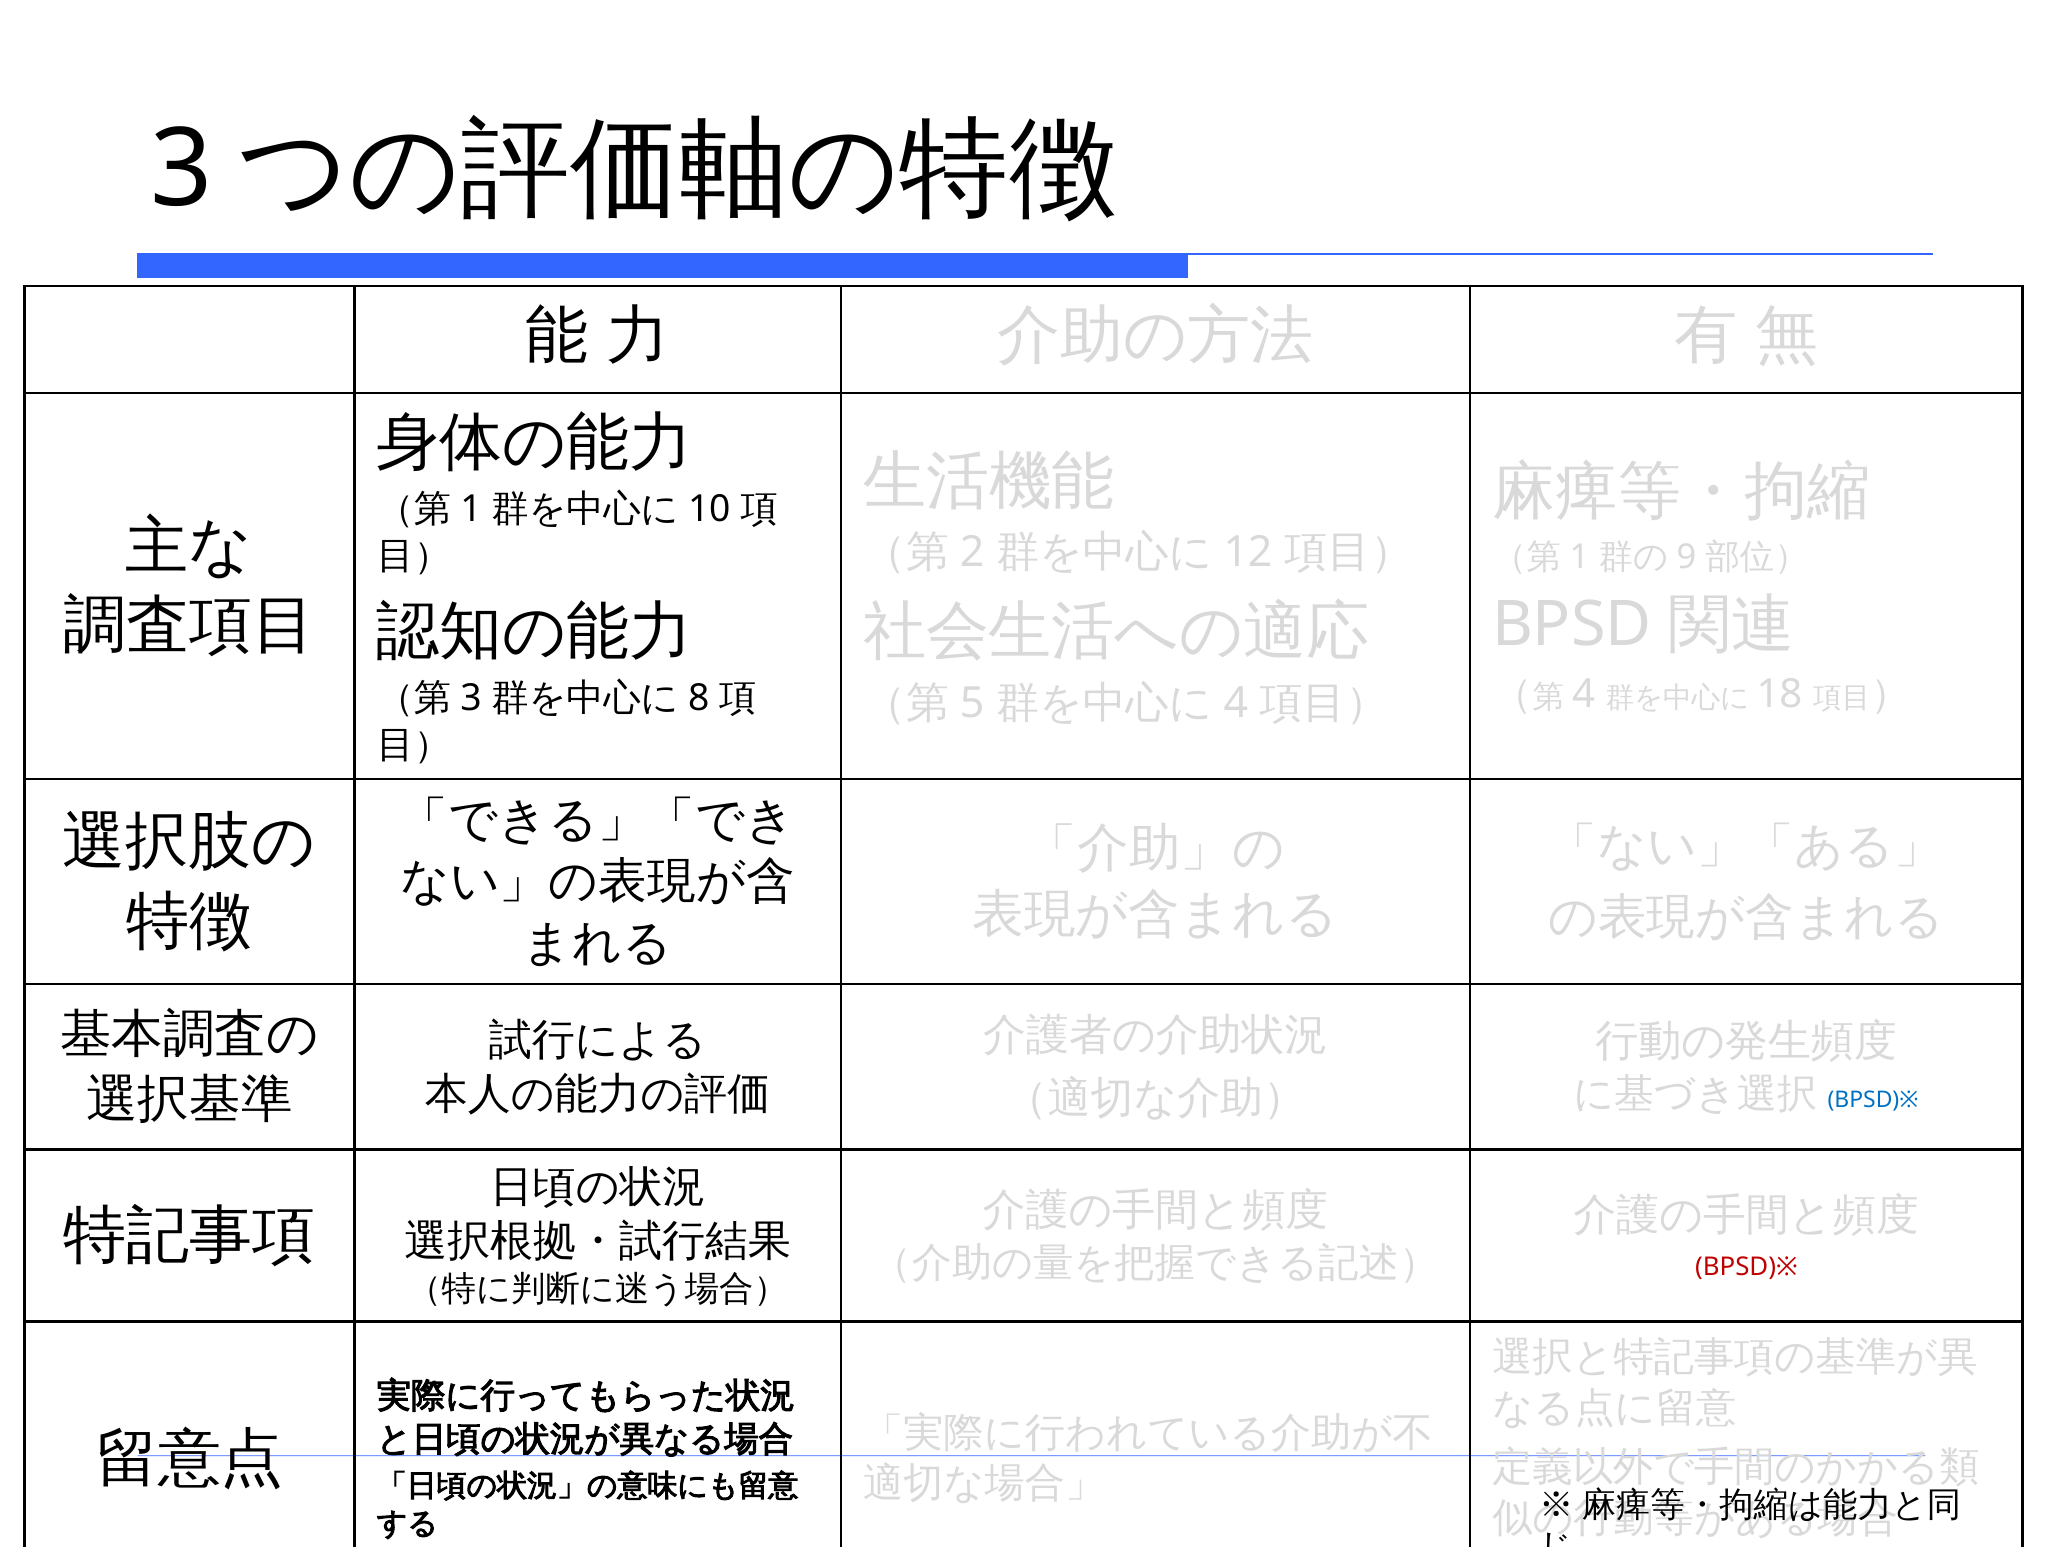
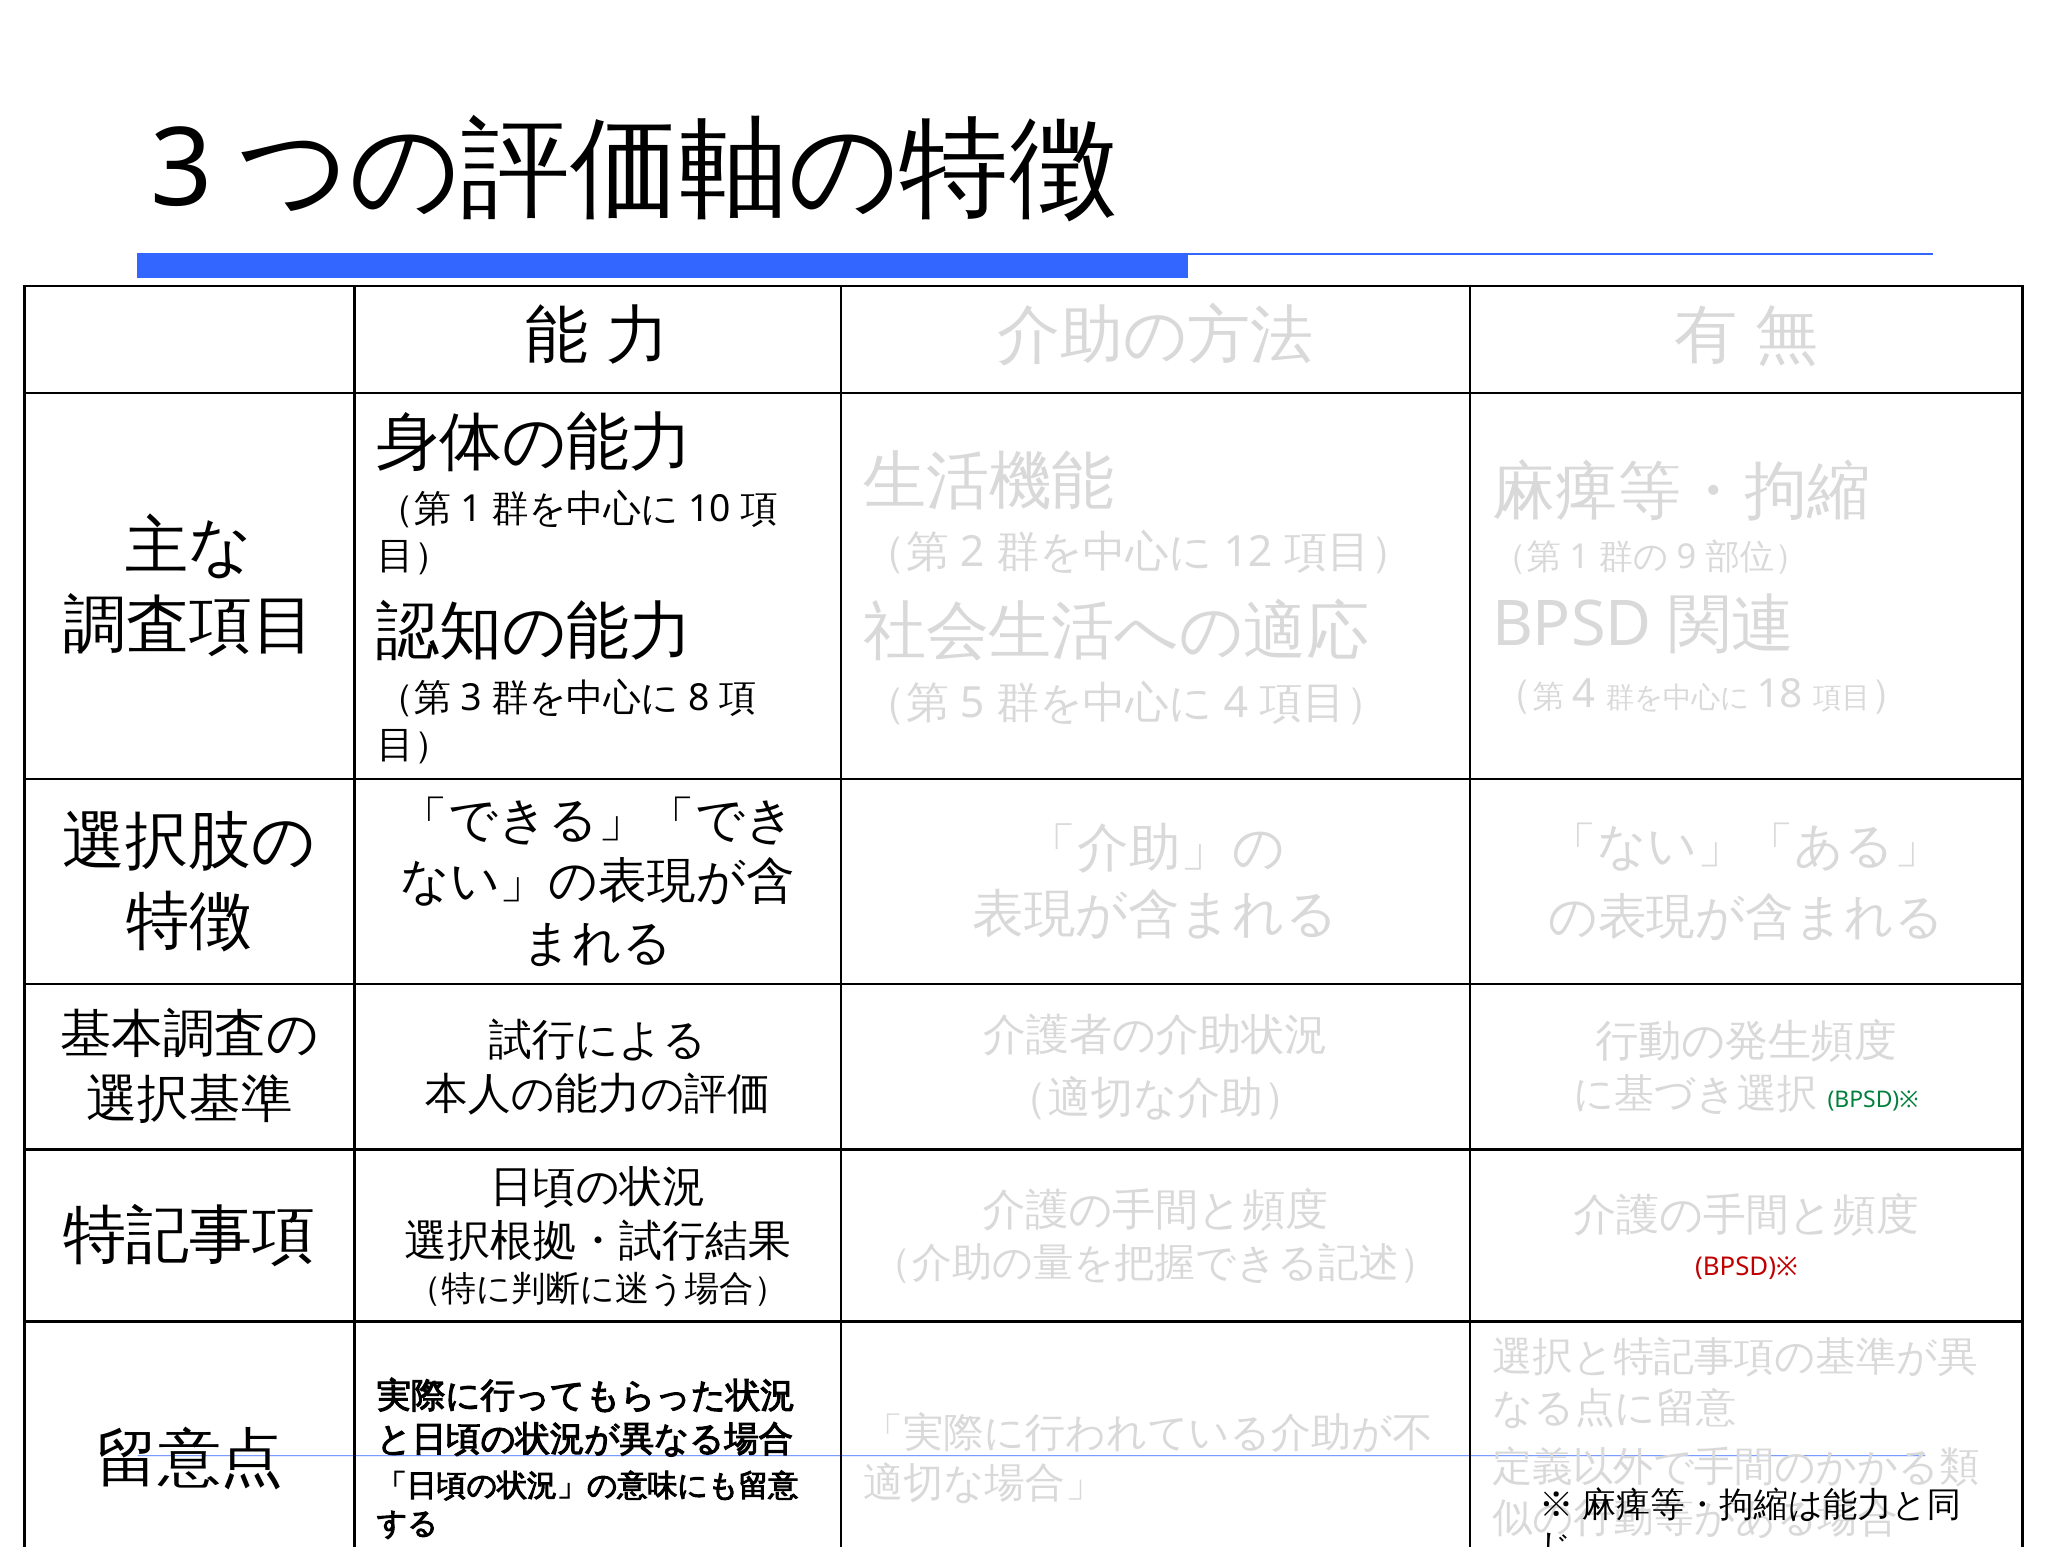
BPSD)※ colour: blue -> green (1873, 1100)
